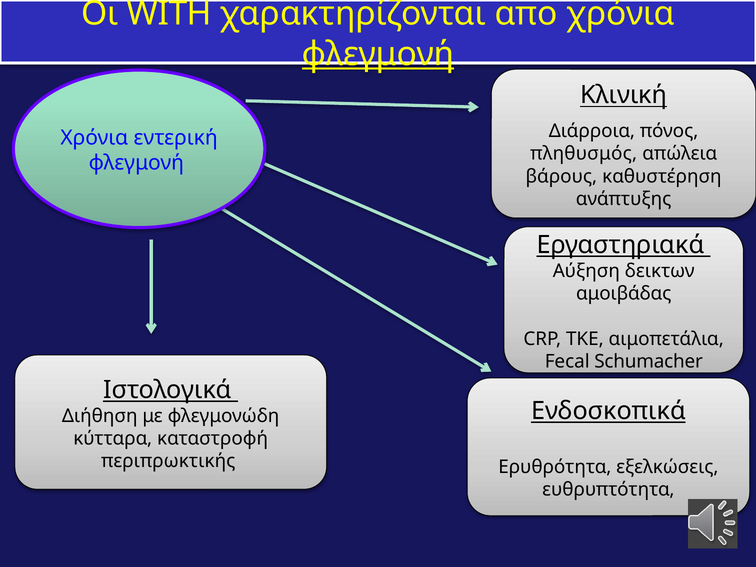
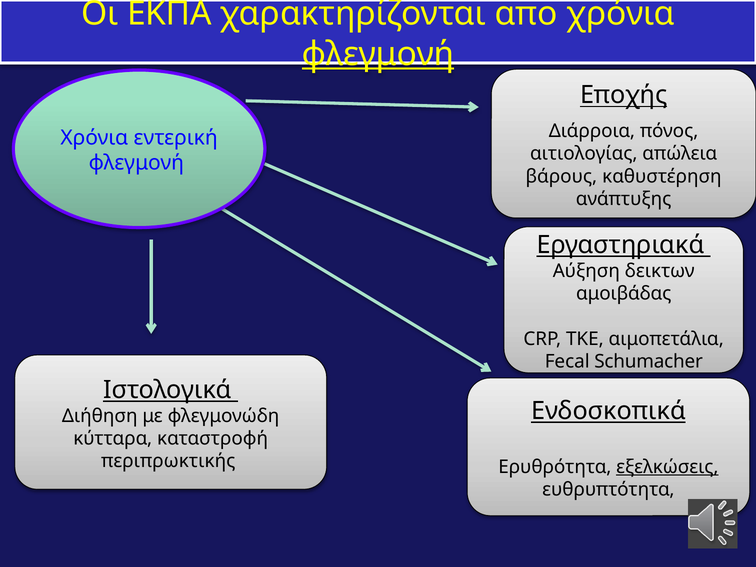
WITH: WITH -> ΕΚΠΑ (169, 14)
Κλινική: Κλινική -> Εποχής (624, 95)
πληθυσμός: πληθυσμός -> αιτιολογίας (584, 154)
εξελκώσεις underline: none -> present (667, 467)
